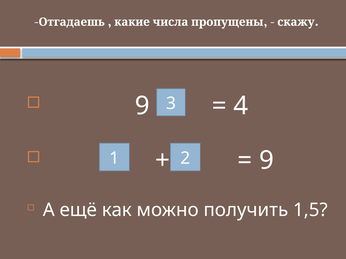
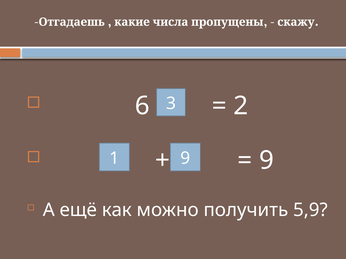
9: 9 -> 6 (142, 106)
4: 4 -> 2 (241, 106)
1 2: 2 -> 9 (185, 159)
1,5: 1,5 -> 5,9 (310, 210)
